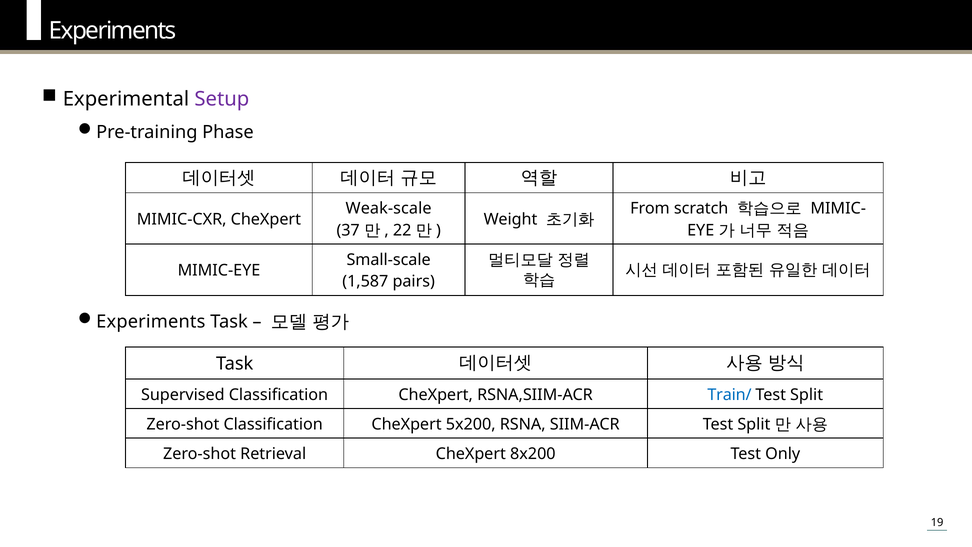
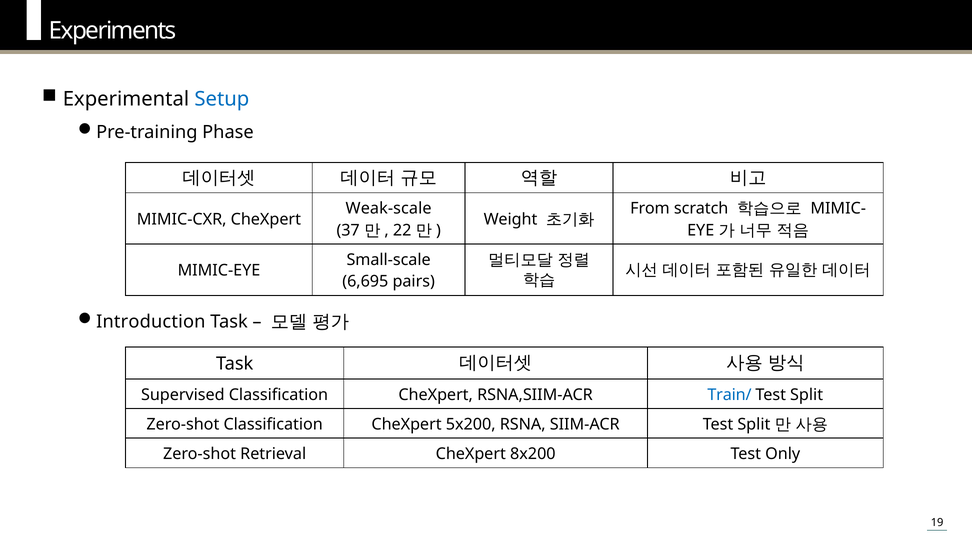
Setup colour: purple -> blue (222, 99)
1,587: 1,587 -> 6,695 (365, 282)
Experiments: Experiments -> Introduction (151, 322)
